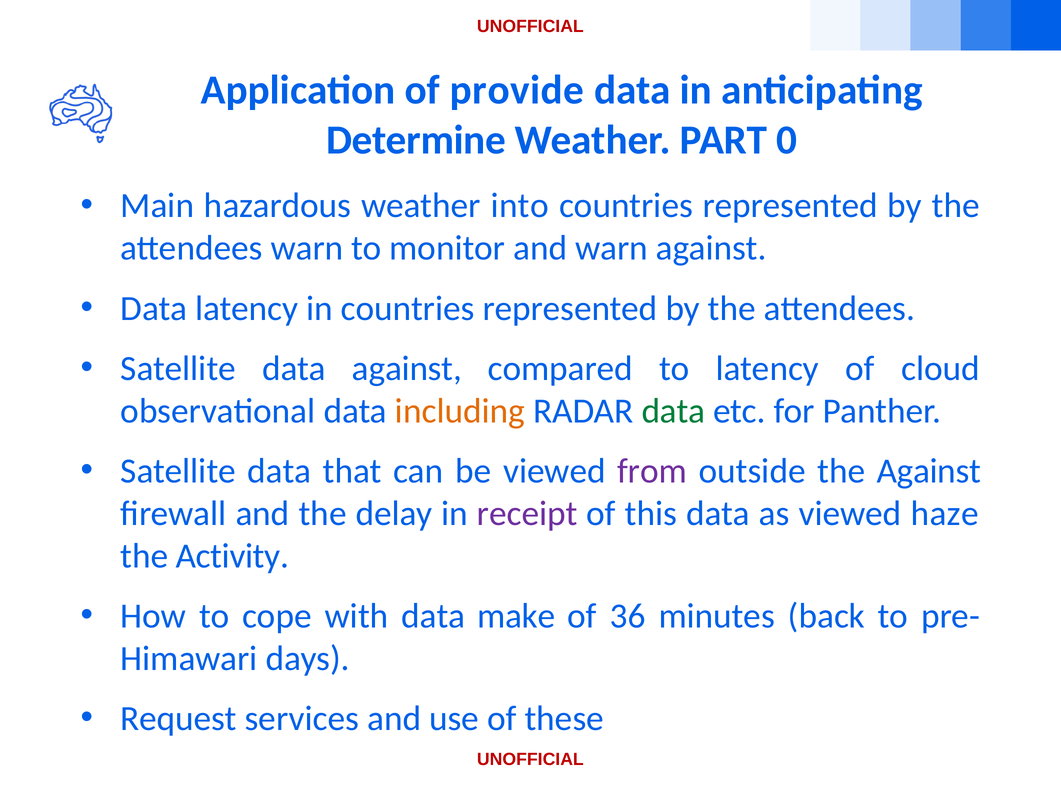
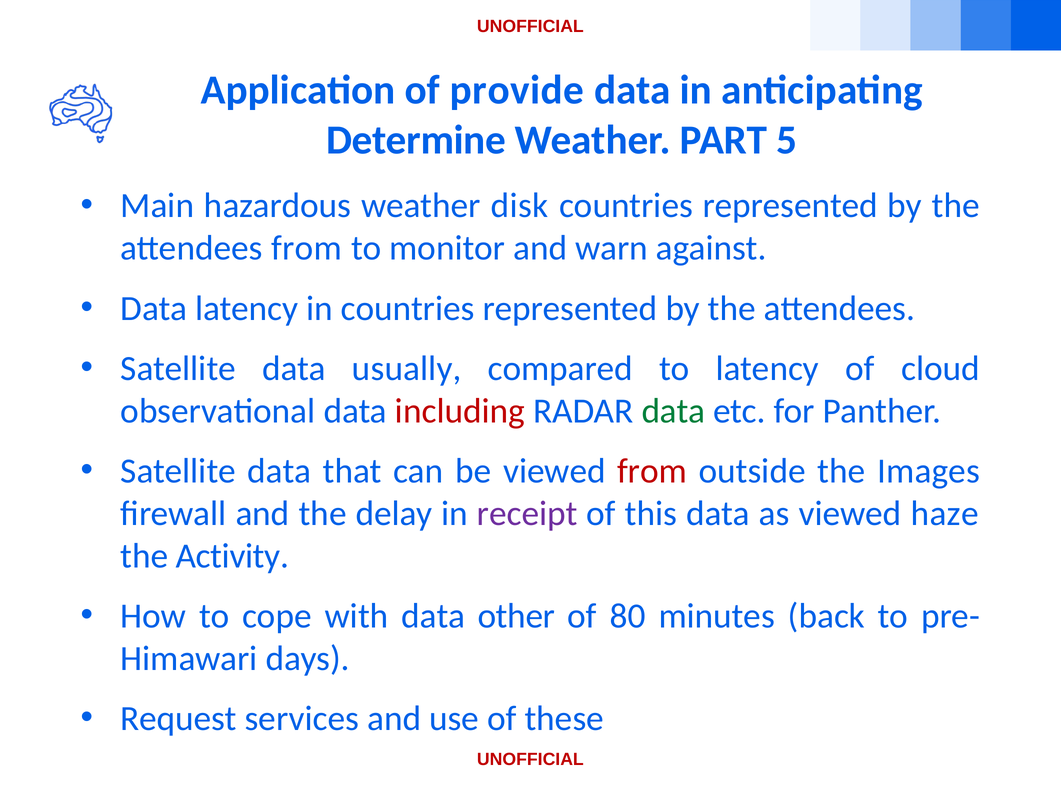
0: 0 -> 5 (787, 140)
into: into -> disk (520, 206)
attendees warn: warn -> from (307, 248)
data against: against -> usually (407, 368)
including colour: orange -> red (460, 411)
from colour: purple -> red (652, 471)
the Against: Against -> Images (929, 471)
make: make -> other (516, 616)
36: 36 -> 80 (628, 616)
